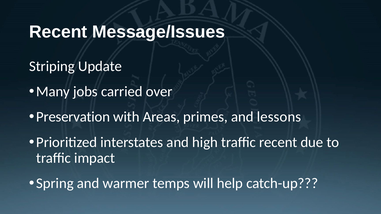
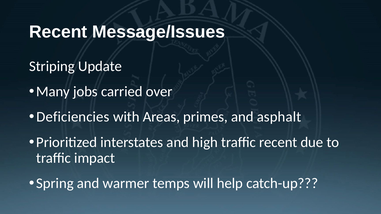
Preservation: Preservation -> Deficiencies (73, 117)
lessons: lessons -> asphalt (279, 117)
